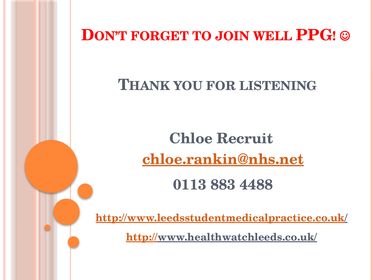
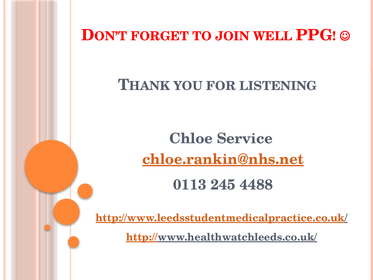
Recruit: Recruit -> Service (245, 139)
883: 883 -> 245 (223, 185)
